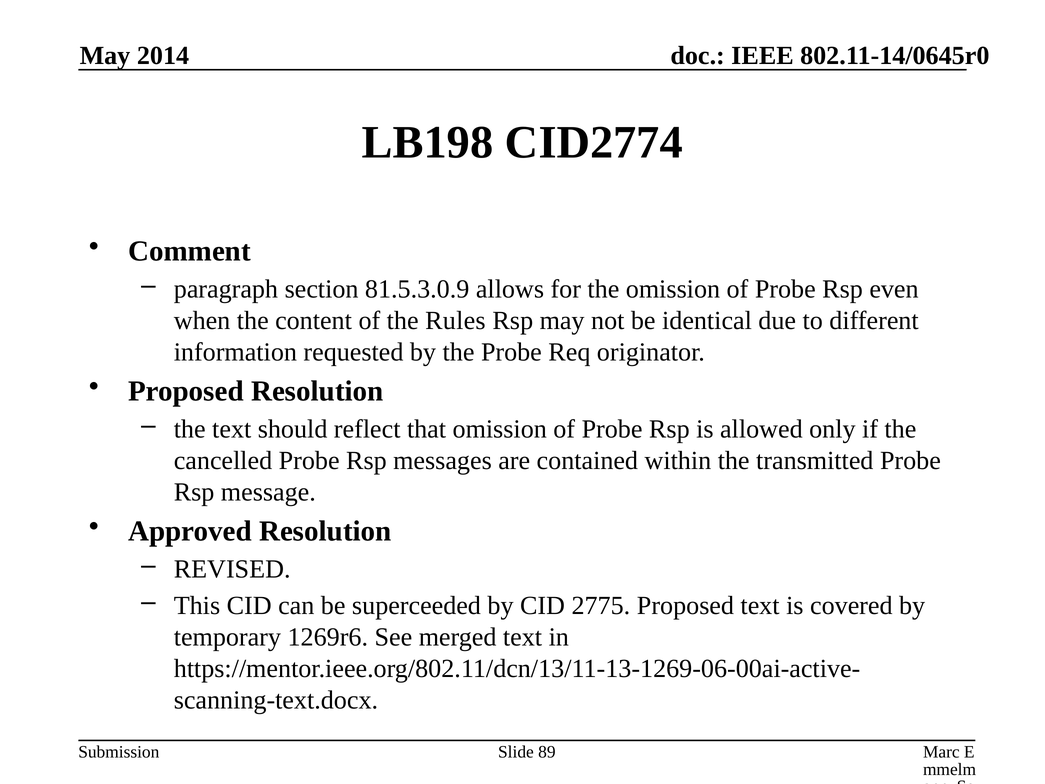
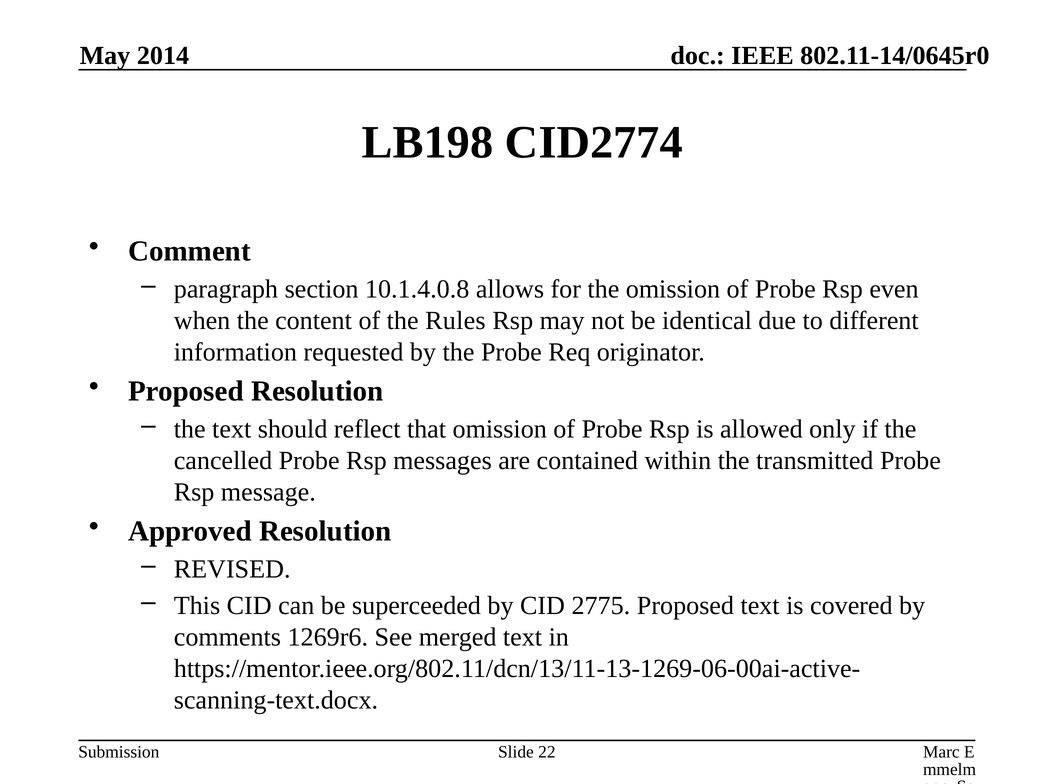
81.5.3.0.9: 81.5.3.0.9 -> 10.1.4.0.8 (417, 289)
temporary: temporary -> comments (227, 637)
89: 89 -> 22 (547, 752)
